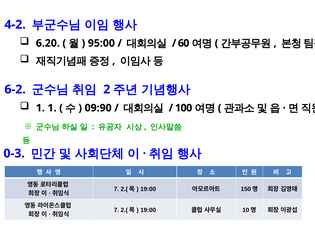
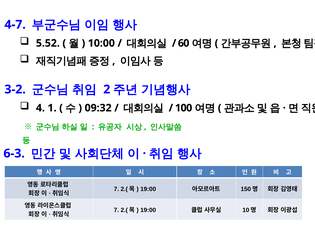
4-2: 4-2 -> 4-7 (15, 25)
6.20: 6.20 -> 5.52 (48, 43)
95:00: 95:00 -> 10:00 (101, 43)
6-2: 6-2 -> 3-2 (15, 89)
1: 1 -> 4 (40, 108)
09:90: 09:90 -> 09:32 (98, 108)
0-3: 0-3 -> 6-3 (14, 154)
